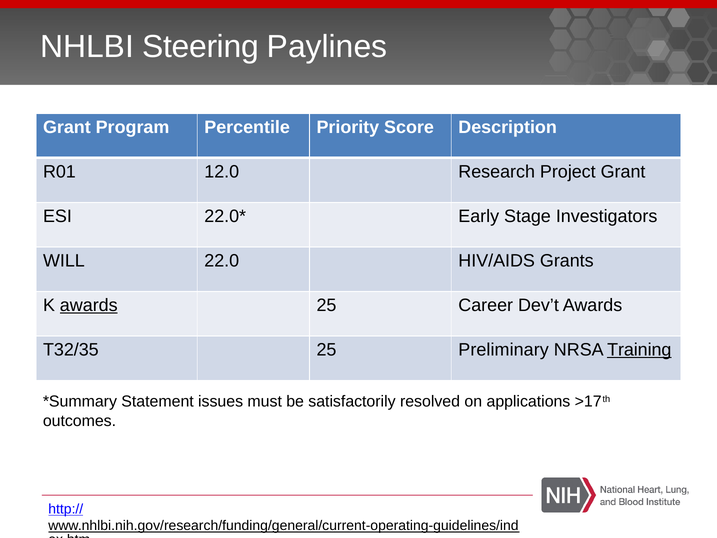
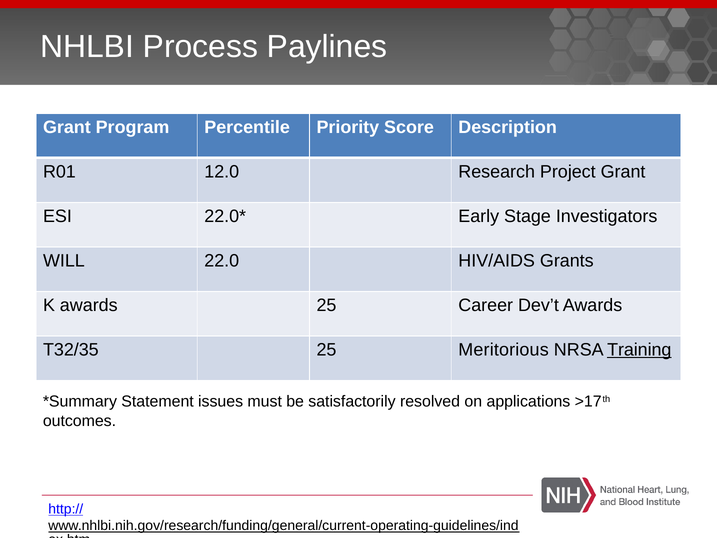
Steering: Steering -> Process (200, 47)
awards underline: present -> none (89, 305)
Preliminary: Preliminary -> Meritorious (504, 350)
